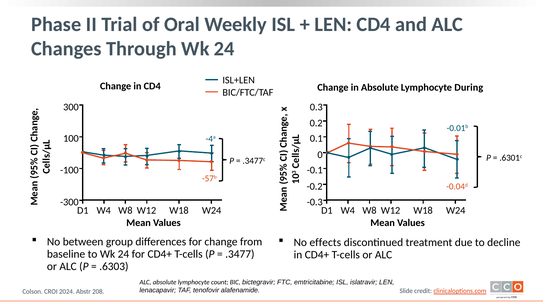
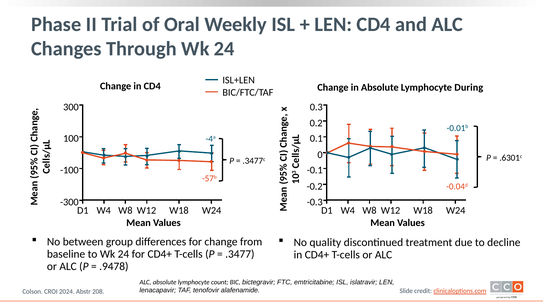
effects: effects -> quality (325, 242)
.6303: .6303 -> .9478 (114, 266)
